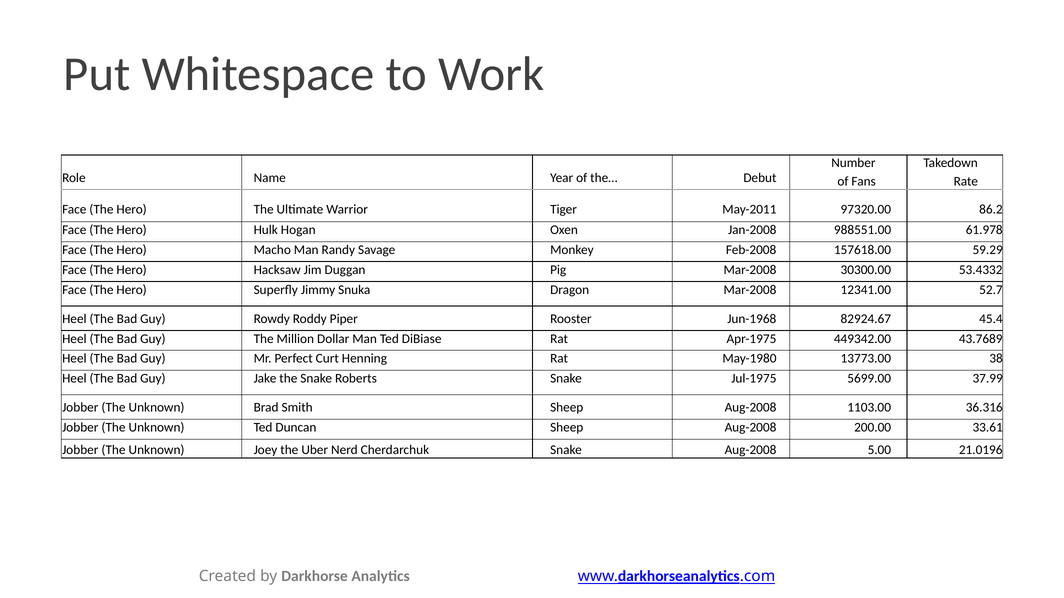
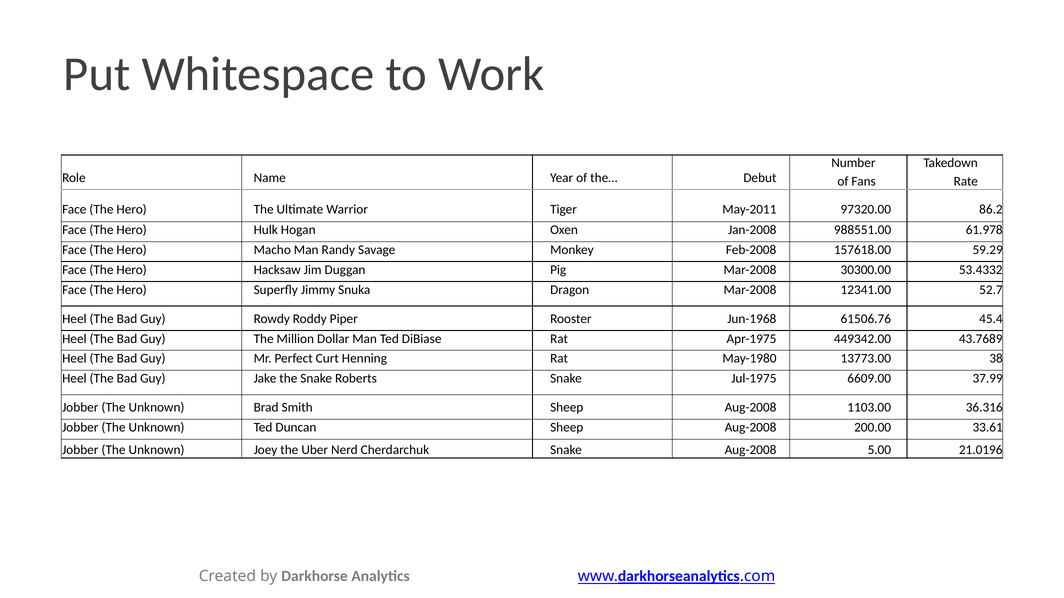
82924.67: 82924.67 -> 61506.76 (866, 319)
5699.00: 5699.00 -> 6609.00 (869, 379)
